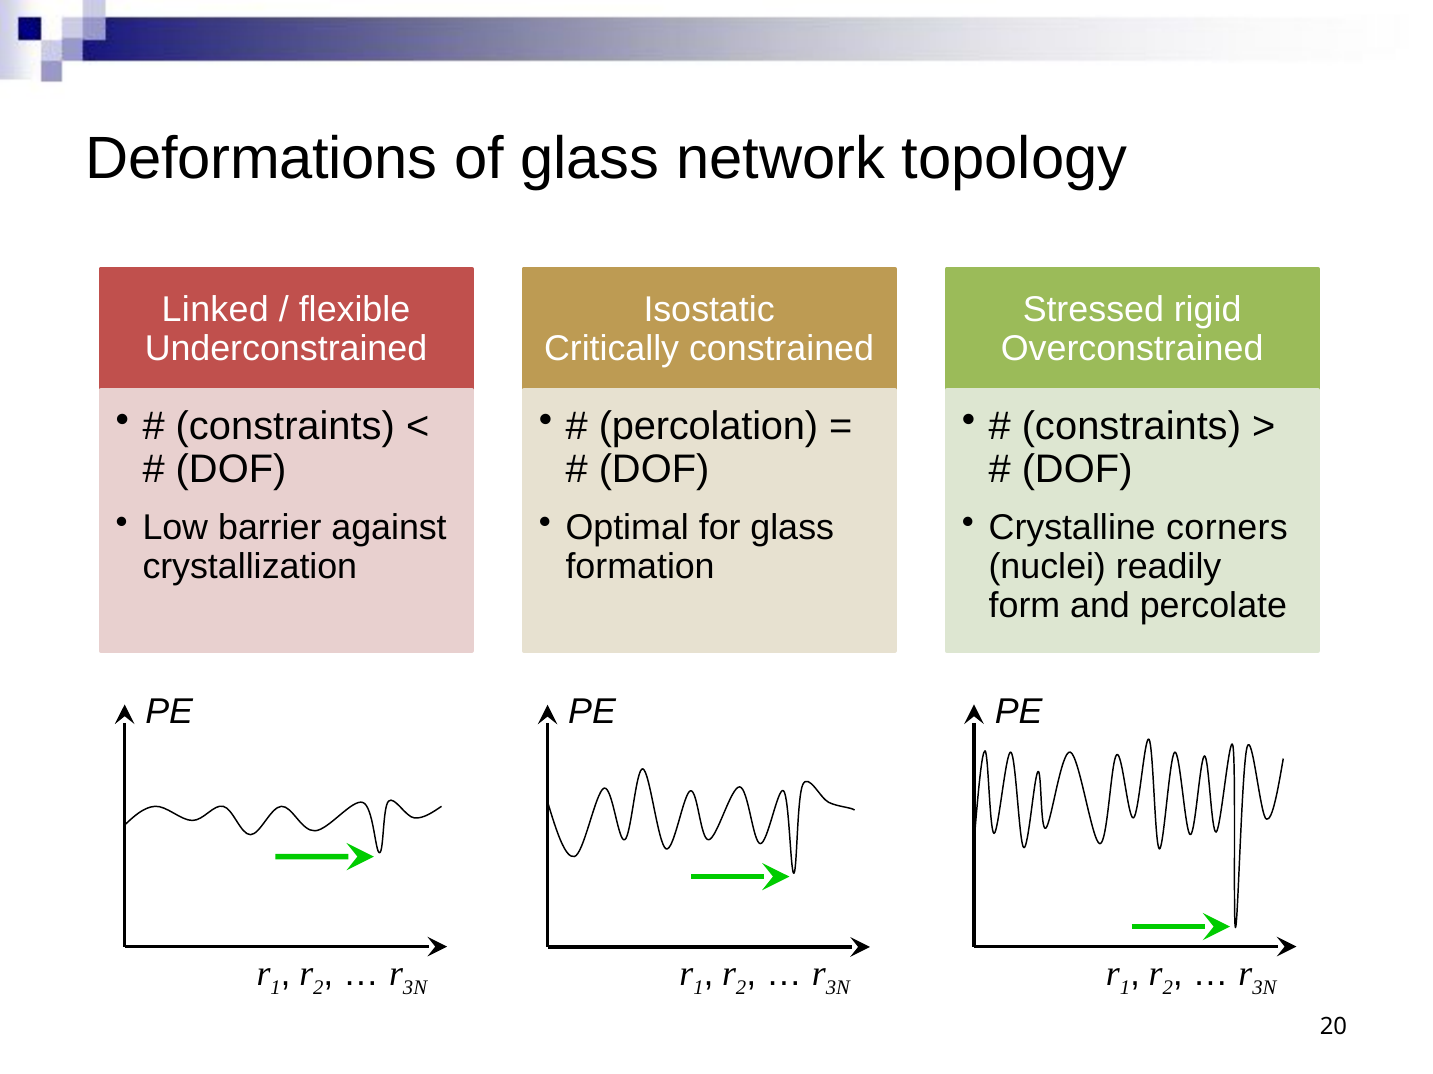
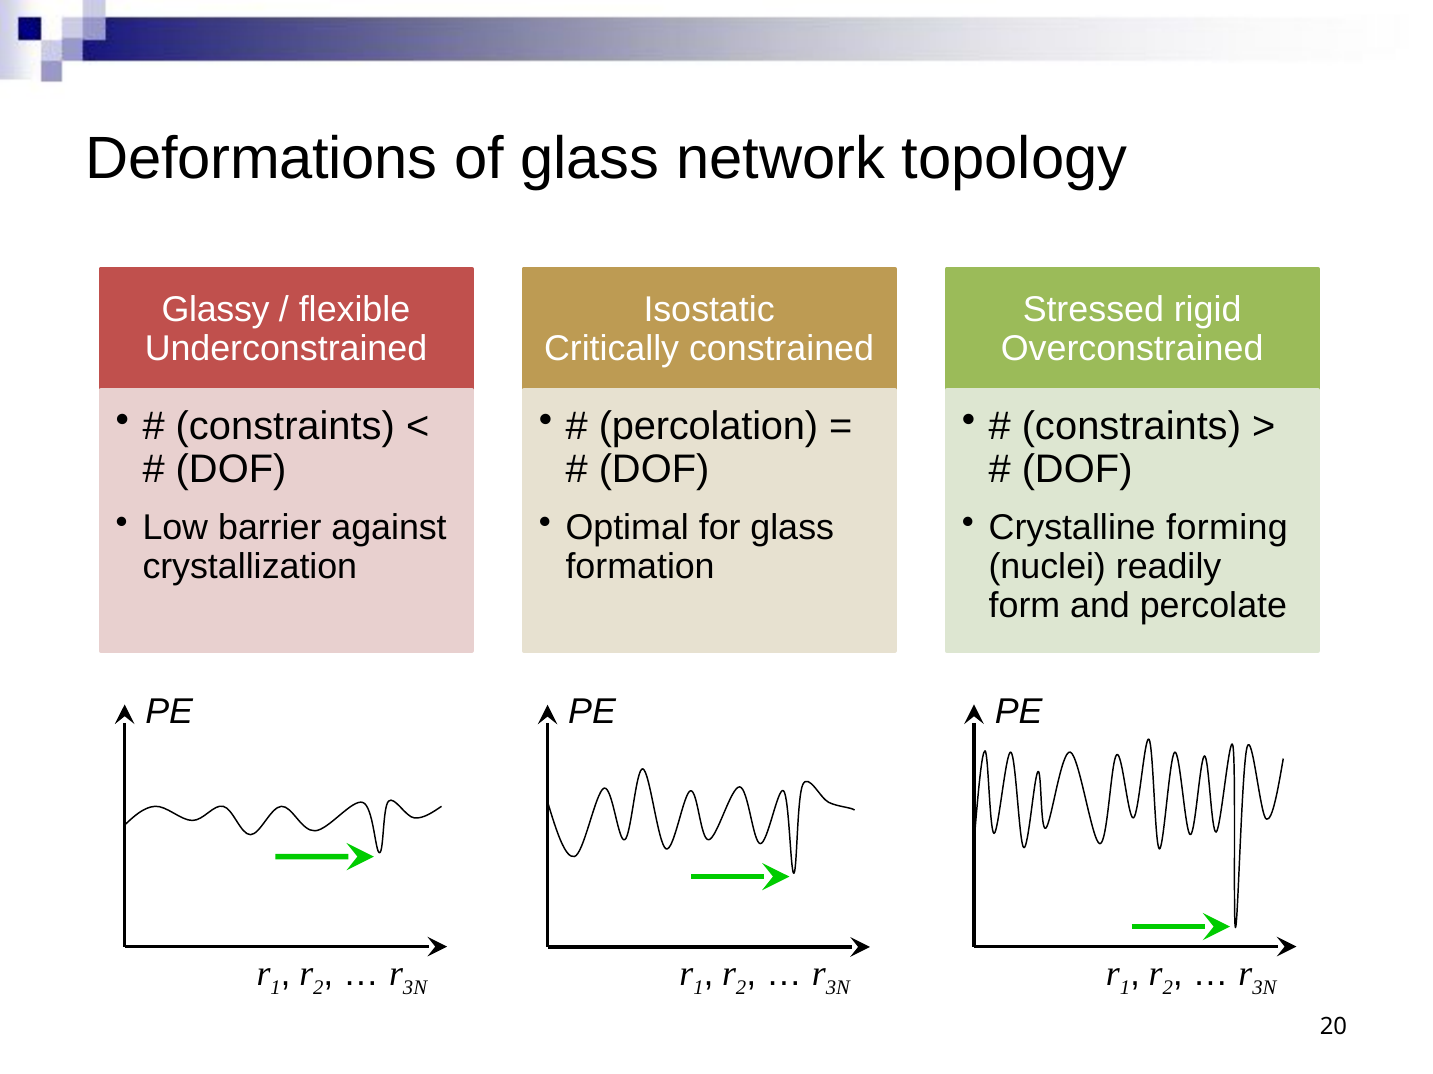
Linked: Linked -> Glassy (216, 310)
corners: corners -> forming (1227, 528)
